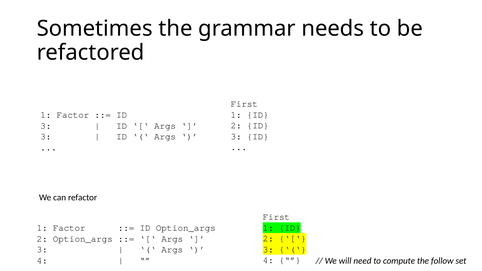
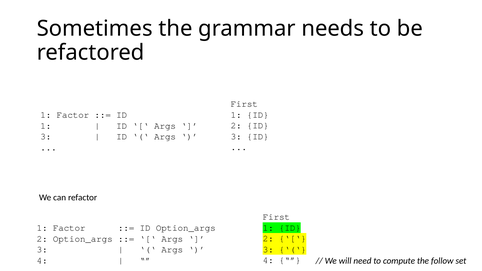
3: 3 -> 1 (46, 126)
